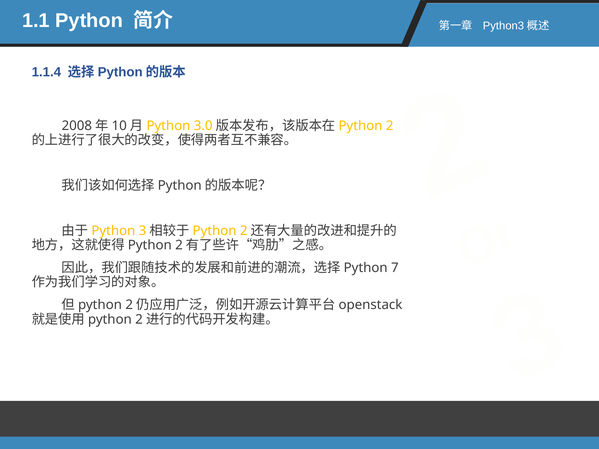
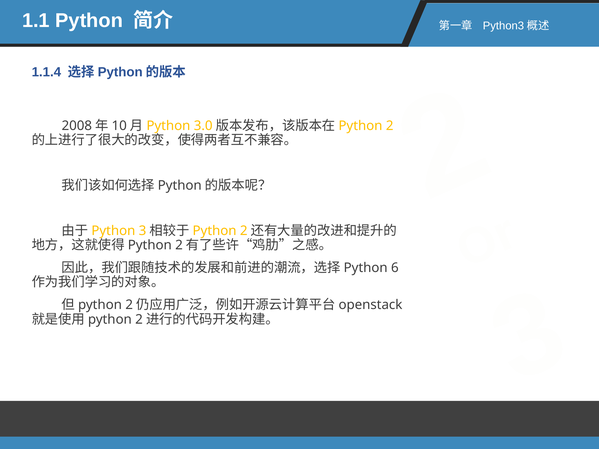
7: 7 -> 6 (395, 268)
